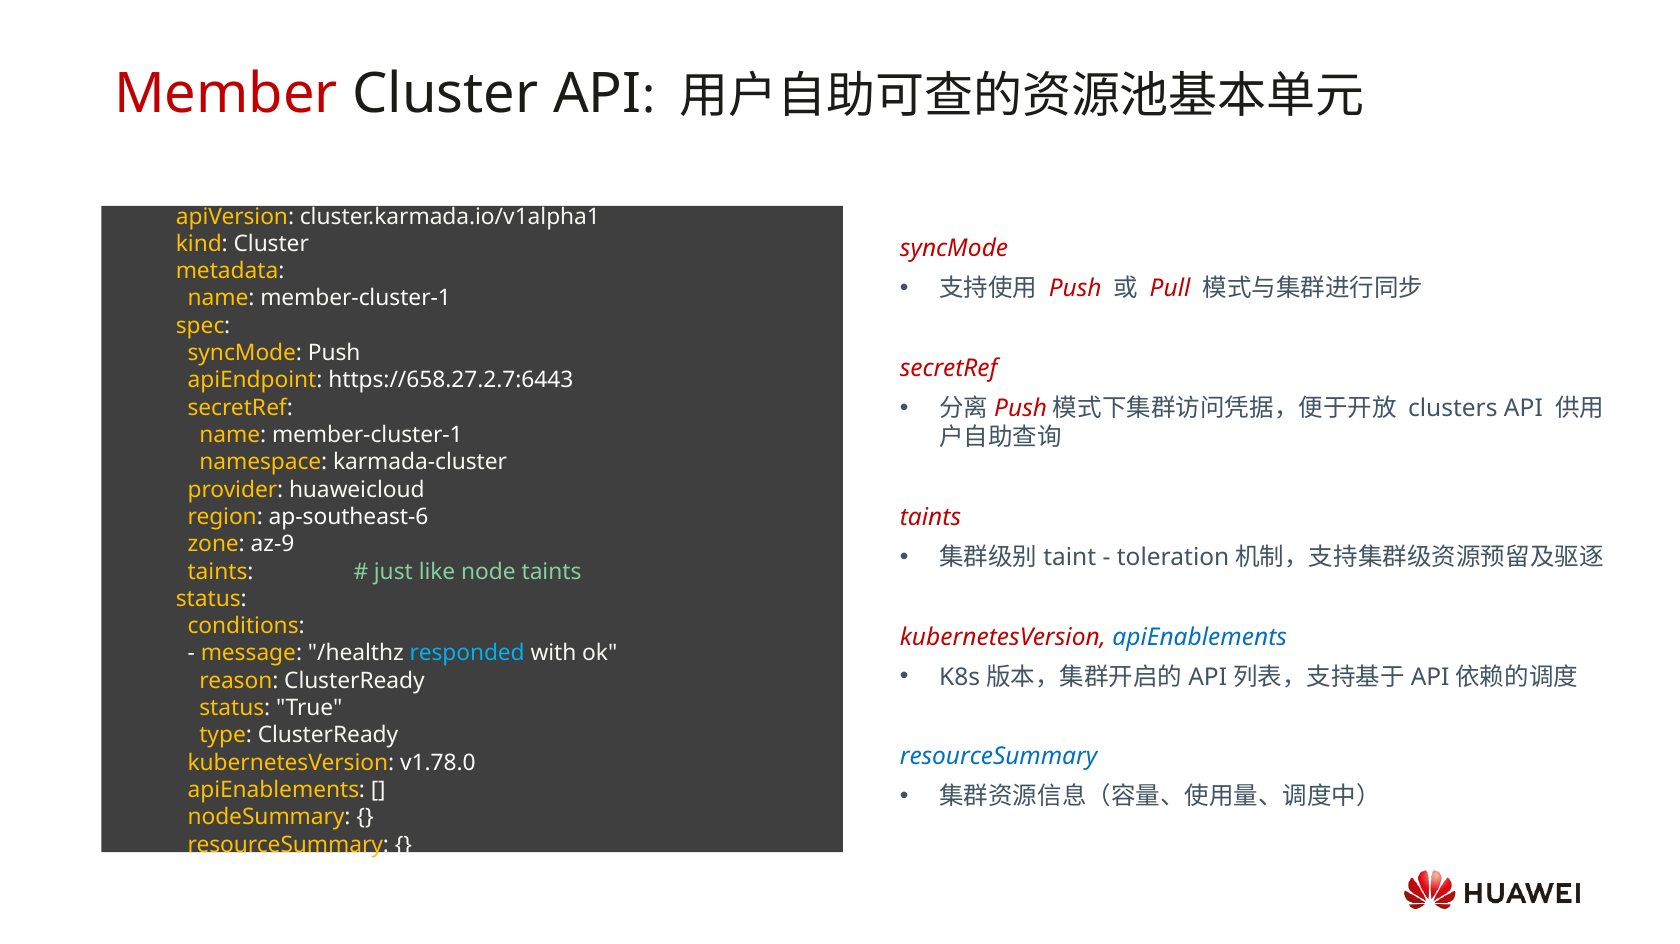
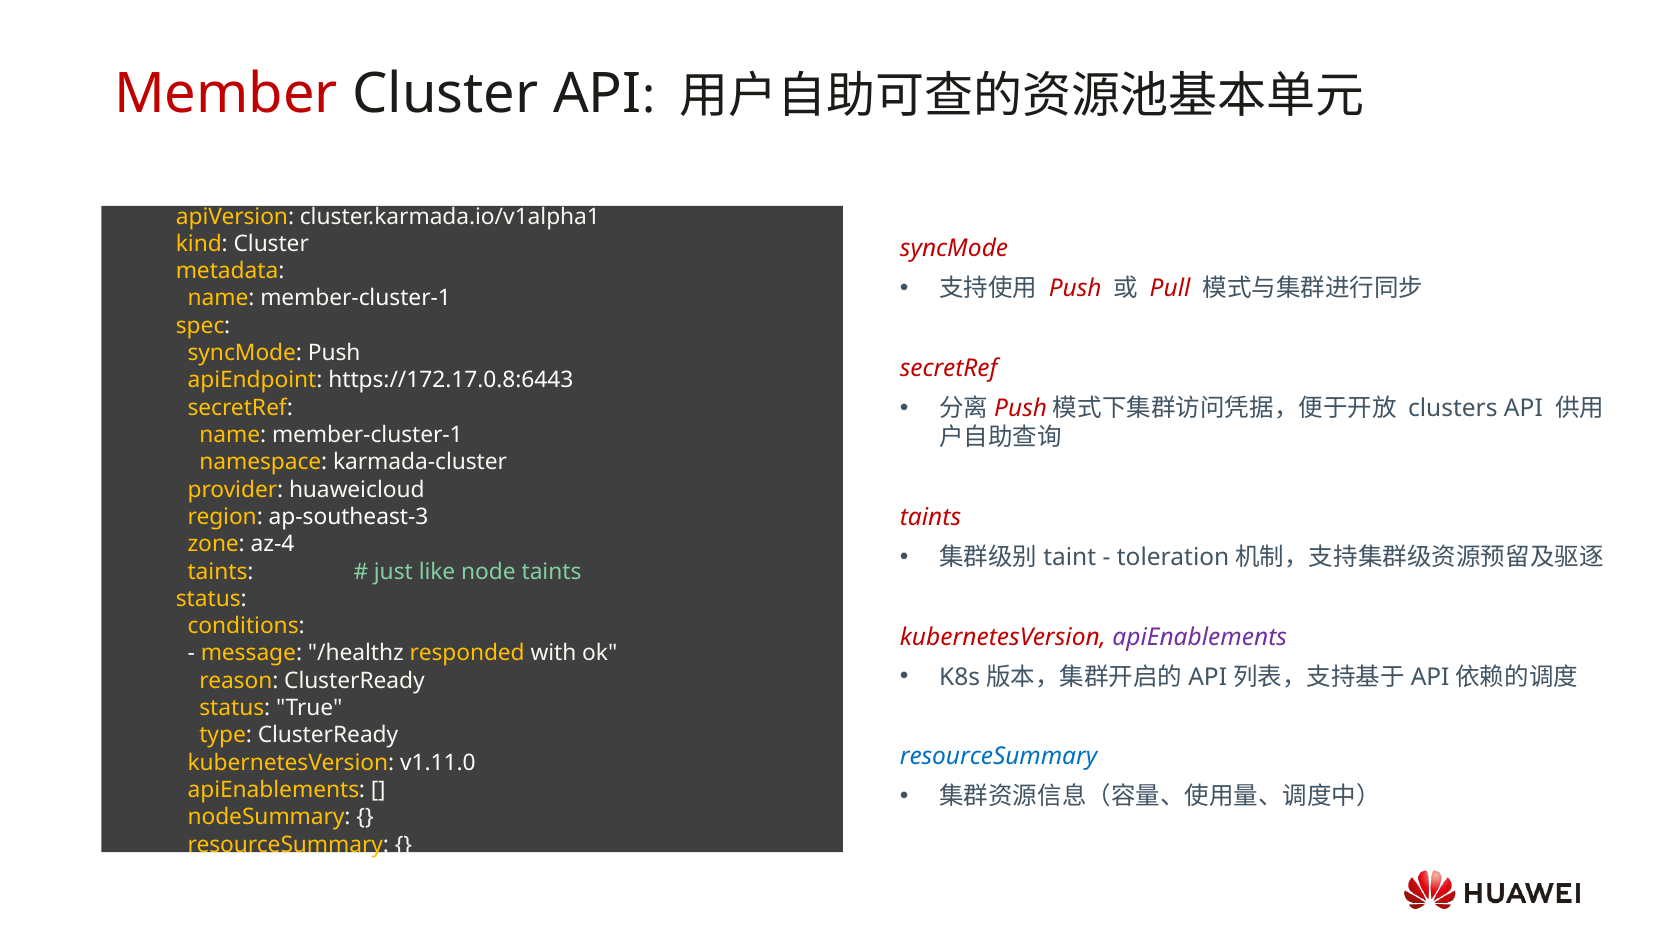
https://658.27.2.7:6443: https://658.27.2.7:6443 -> https://172.17.0.8:6443 (451, 381)
ap-southeast-6: ap-southeast-6 -> ap-southeast-3 (349, 517)
az-9: az-9 -> az-4 (273, 545)
apiEnablements colour: blue -> purple (1200, 637)
responded colour: light blue -> yellow (467, 654)
v1.78.0: v1.78.0 -> v1.11.0 (438, 763)
